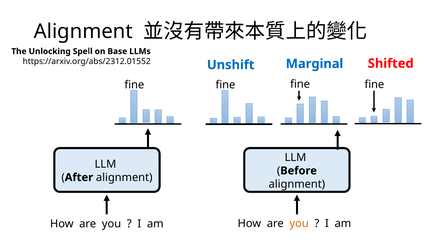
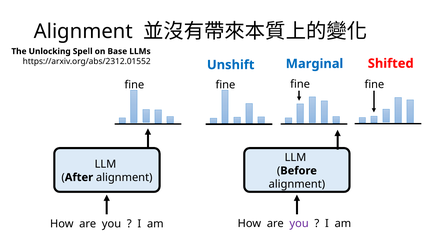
you colour: orange -> purple (299, 223)
